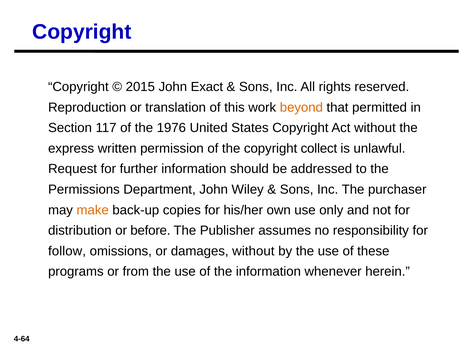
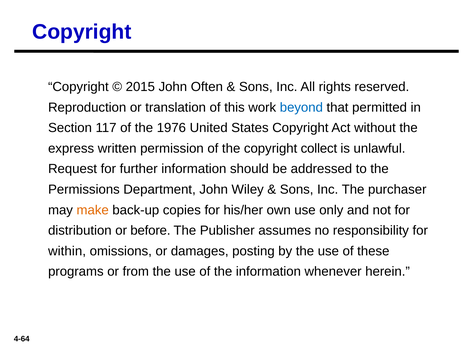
Exact: Exact -> Often (207, 87)
beyond colour: orange -> blue (301, 107)
follow: follow -> within (67, 251)
damages without: without -> posting (253, 251)
